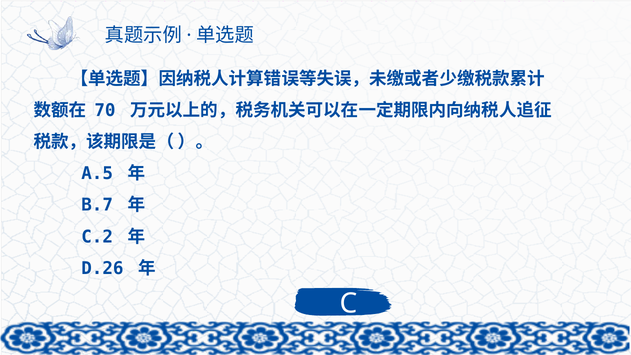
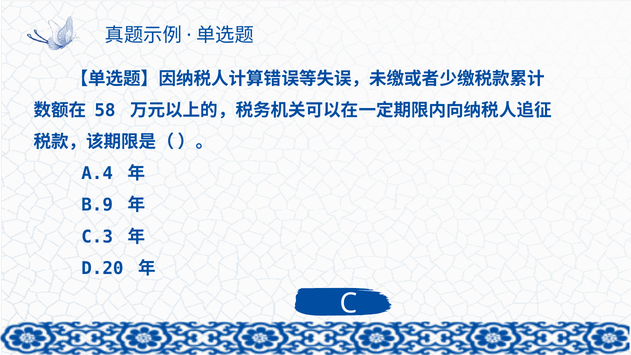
70: 70 -> 58 (105, 110)
A.5: A.5 -> A.4 (97, 174)
B.7: B.7 -> B.9 (97, 205)
C.2: C.2 -> C.3 (97, 237)
D.26: D.26 -> D.20 (102, 268)
